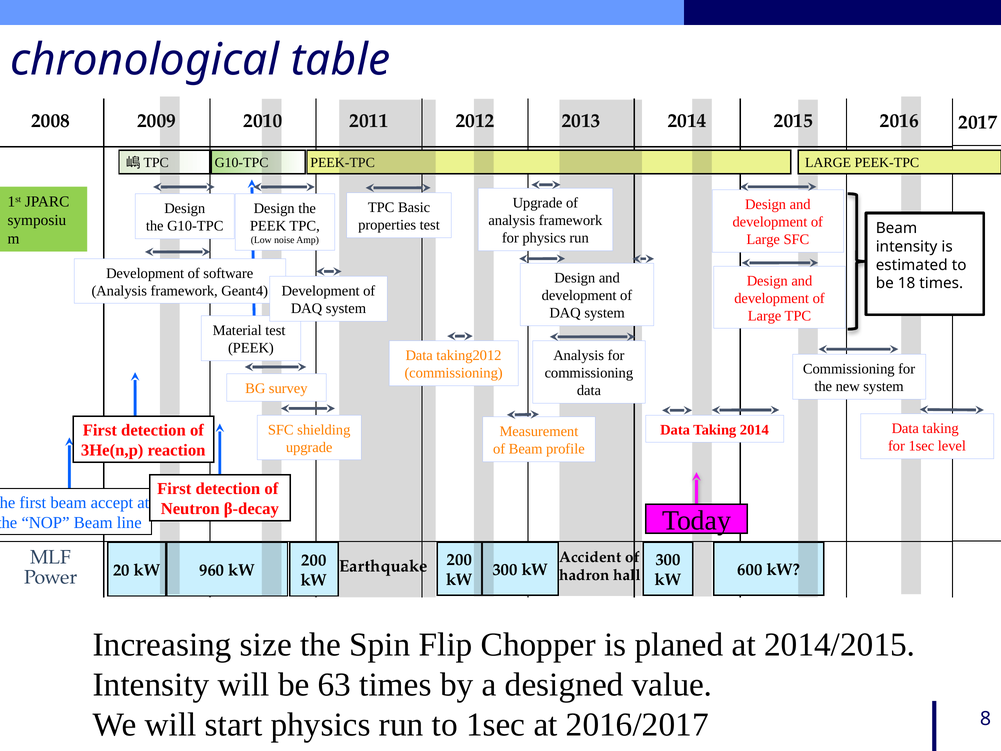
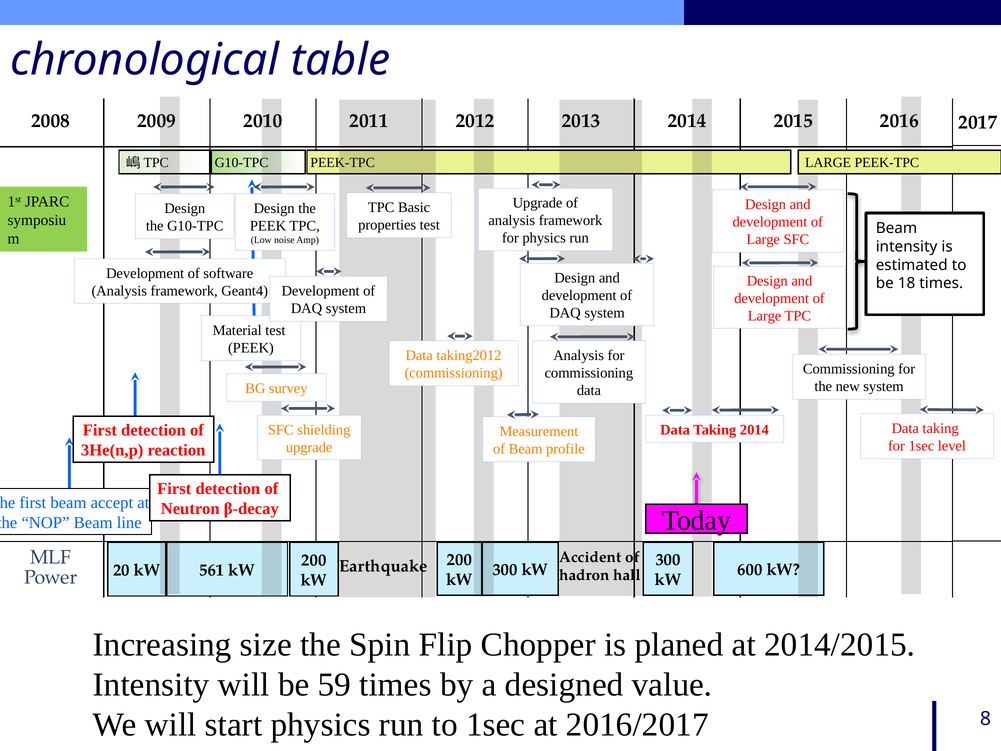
960: 960 -> 561 (212, 570)
63: 63 -> 59 (334, 685)
